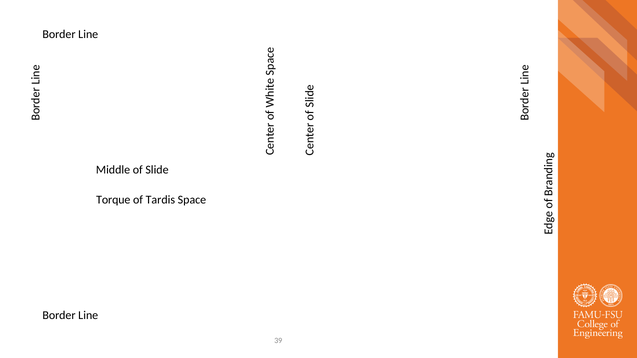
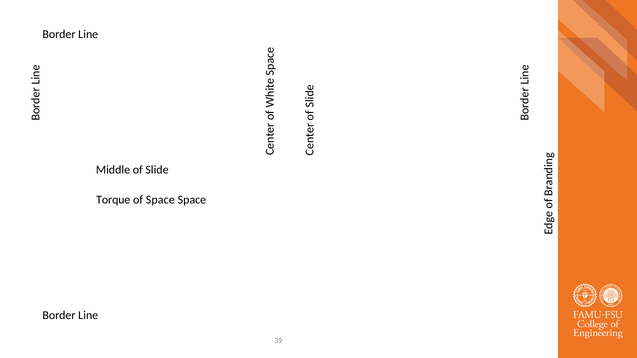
of Tardis: Tardis -> Space (160, 200)
